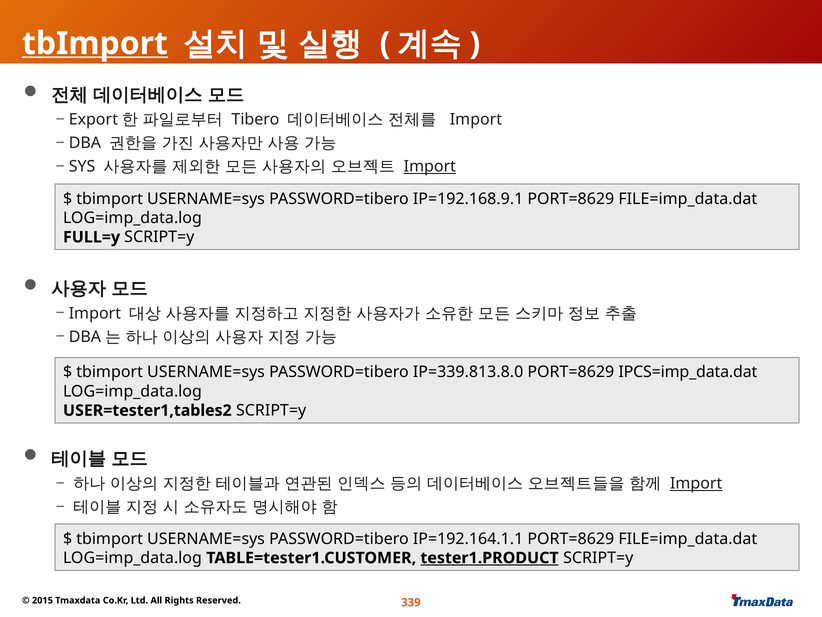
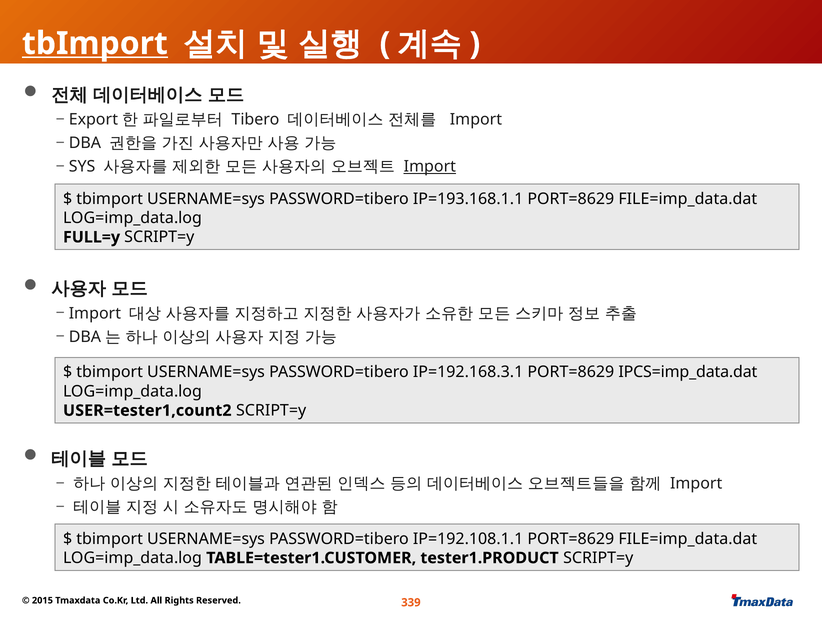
IP=192.168.9.1: IP=192.168.9.1 -> IP=193.168.1.1 (468, 199)
IP=339.813.8.0: IP=339.813.8.0 -> IP=192.168.3.1 (468, 372)
USER=tester1,tables2: USER=tester1,tables2 -> USER=tester1,count2 (147, 410)
Import underline: present -> none (696, 483)
IP=192.164.1.1: IP=192.164.1.1 -> IP=192.108.1.1 (468, 538)
tester1.PRODUCT underline: present -> none (490, 558)
